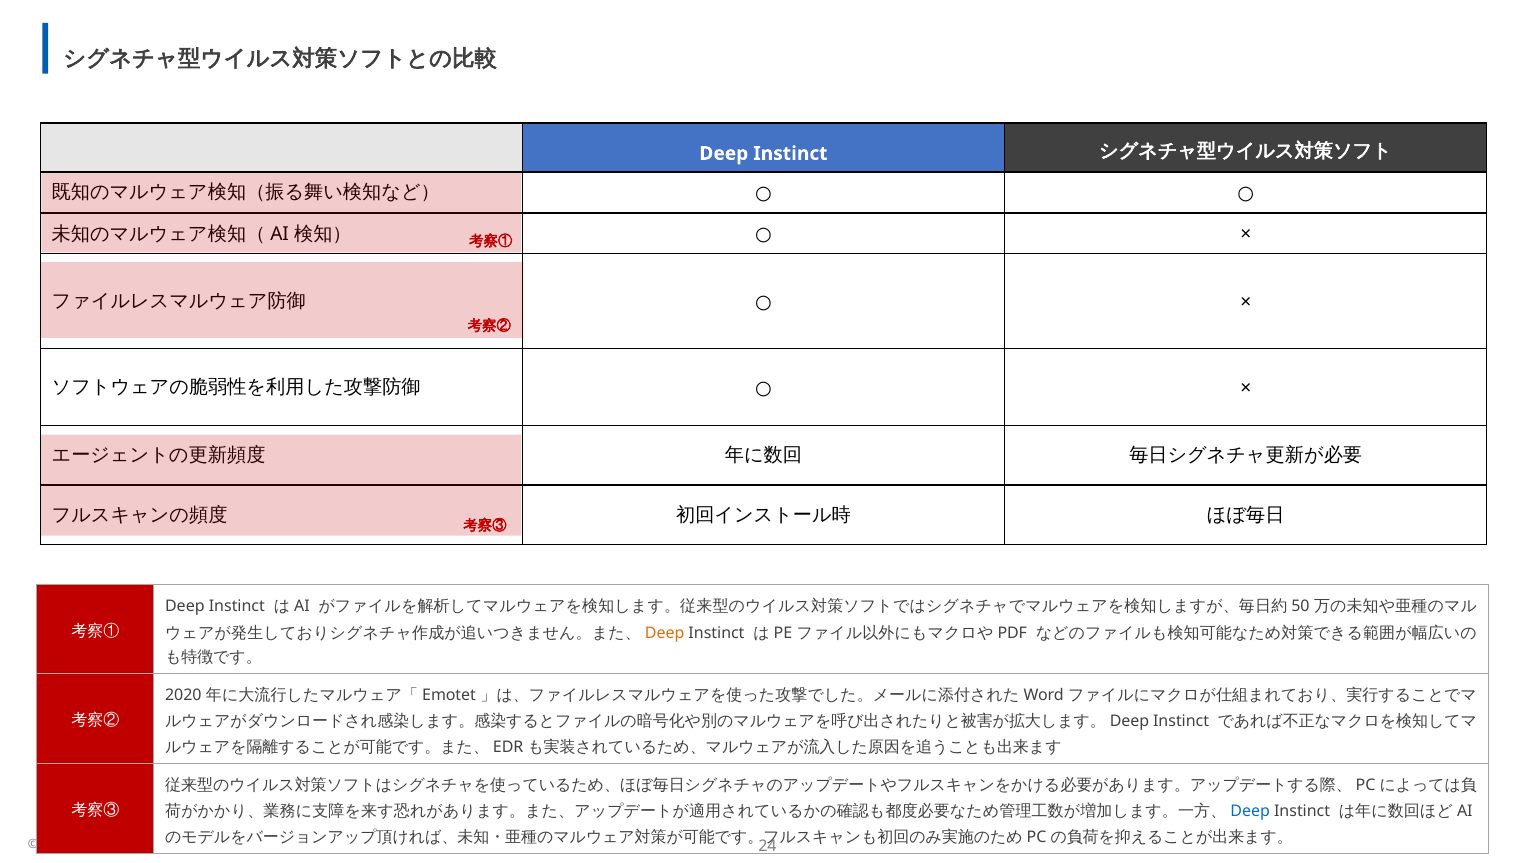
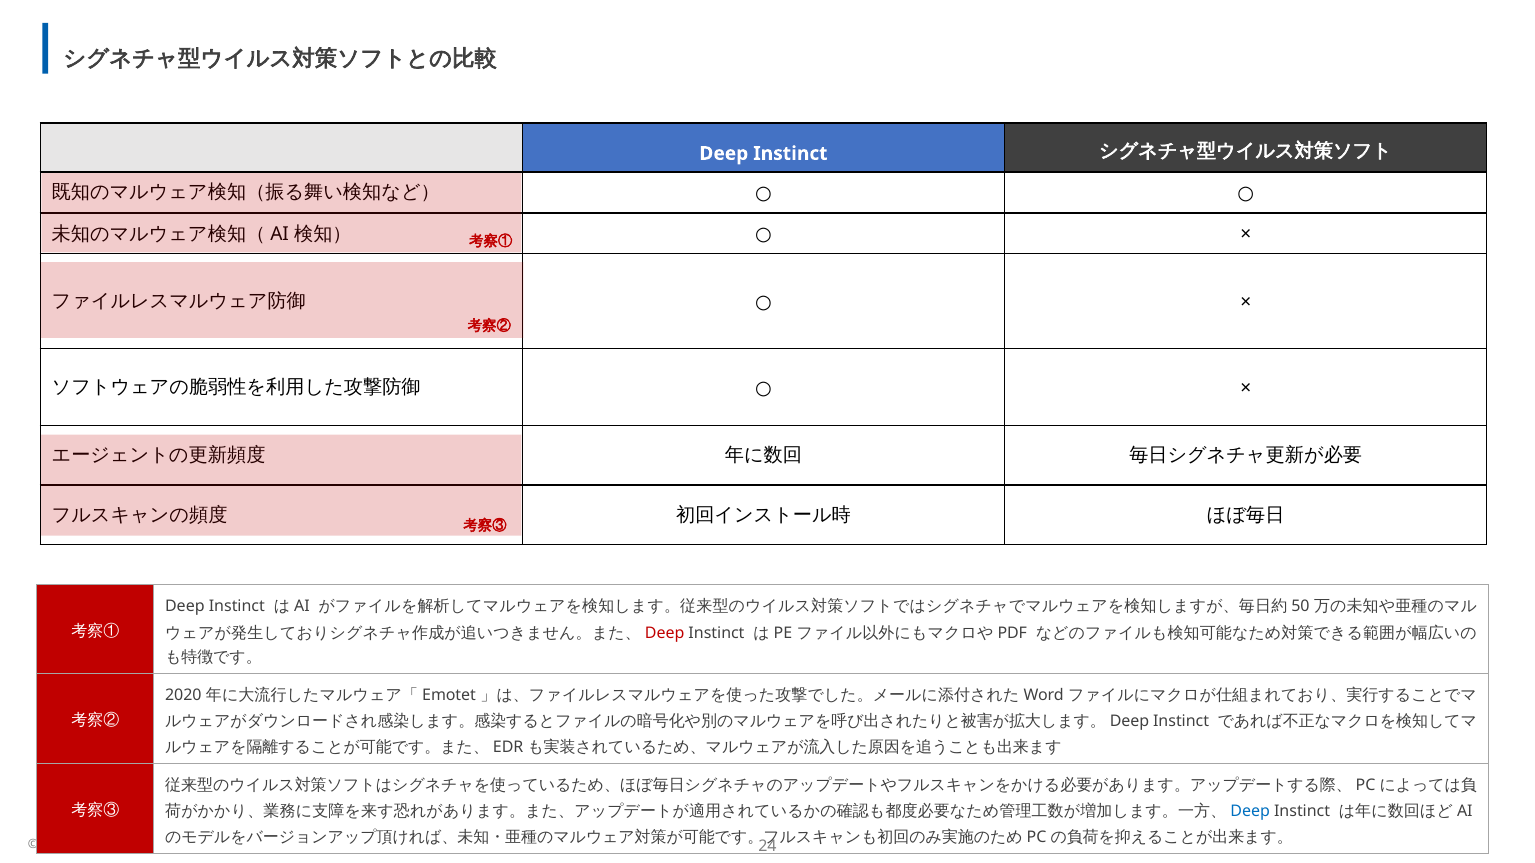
Deep colour: orange -> red (665, 633)
